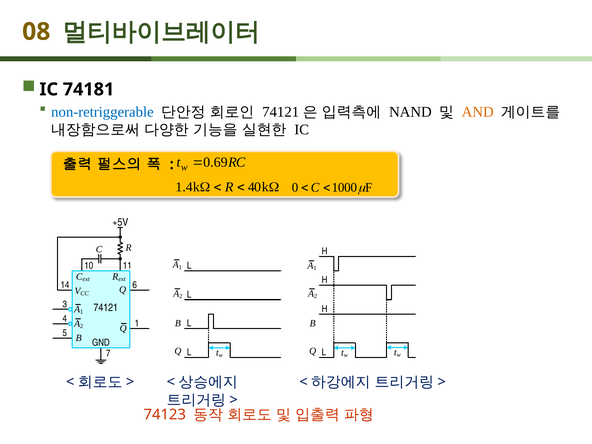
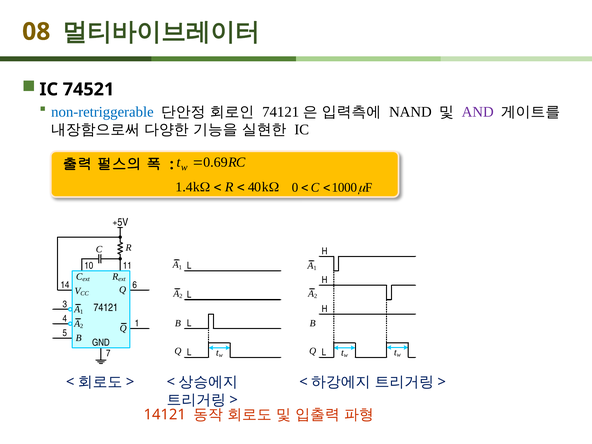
74181: 74181 -> 74521 (89, 89)
AND colour: orange -> purple (478, 112)
74123: 74123 -> 14121 (165, 415)
